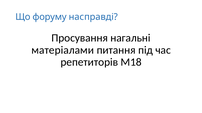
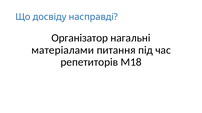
форуму: форуму -> досвіду (50, 17)
Просування: Просування -> Організатор (80, 38)
